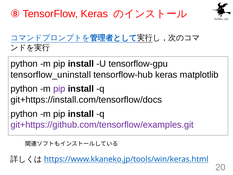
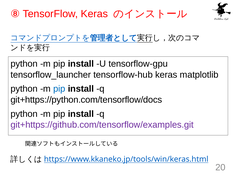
tensorflow_uninstall: tensorflow_uninstall -> tensorflow_launcher (51, 75)
pip colour: purple -> blue (59, 89)
git+https://install.com/tensorflow/docs: git+https://install.com/tensorflow/docs -> git+https://python.com/tensorflow/docs (86, 100)
